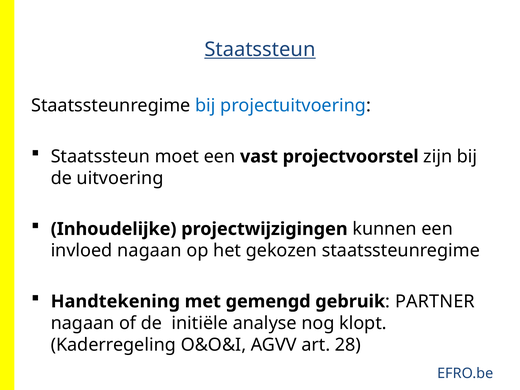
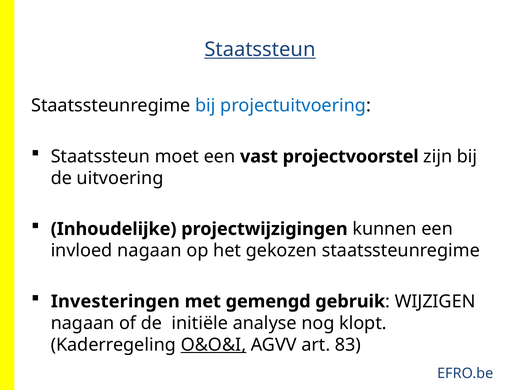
Handtekening: Handtekening -> Investeringen (115, 301)
PARTNER: PARTNER -> WIJZIGEN (435, 301)
O&O&I underline: none -> present (213, 345)
28: 28 -> 83 (348, 345)
